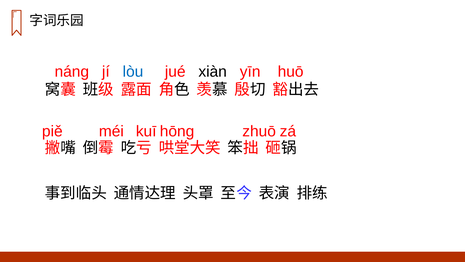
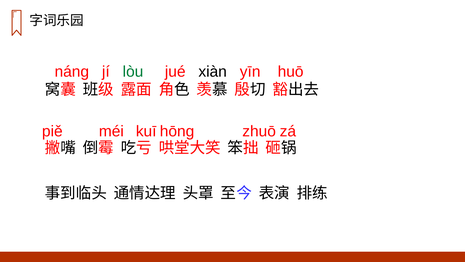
lòu colour: blue -> green (133, 71)
